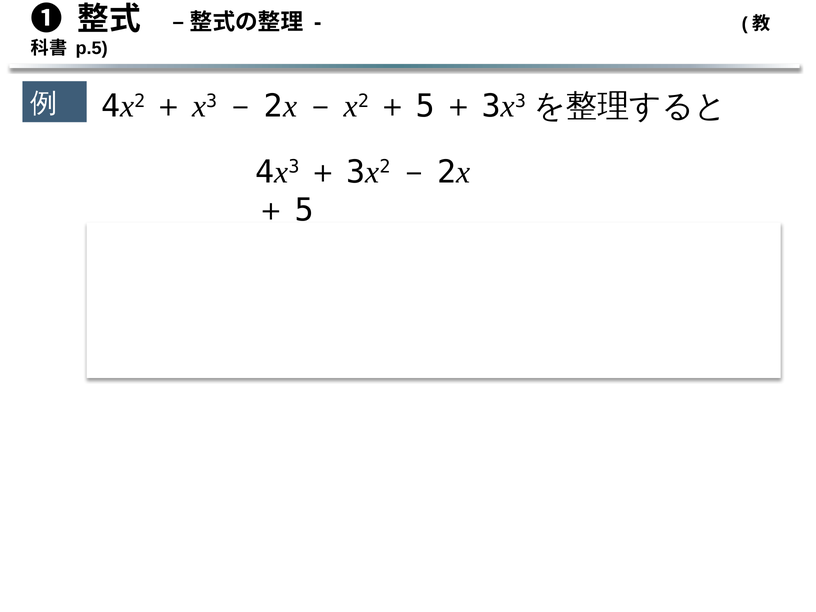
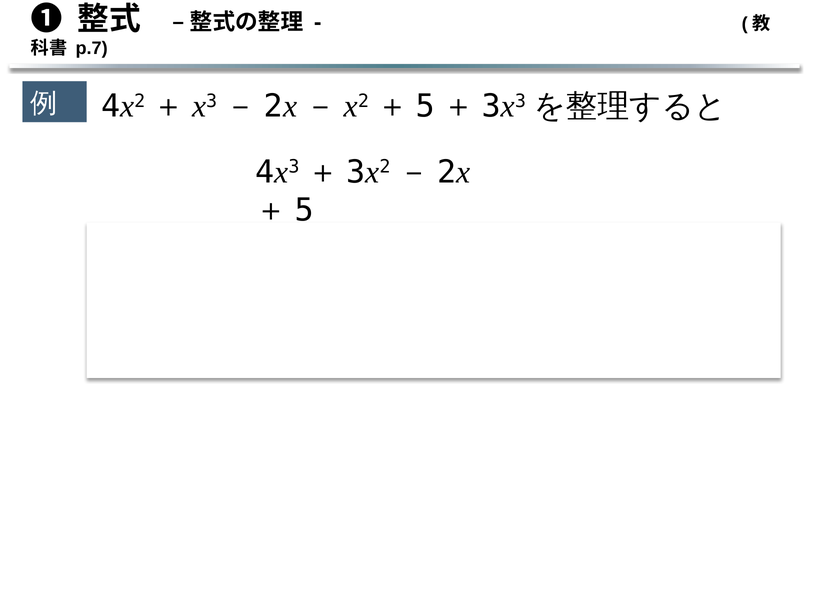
p.5: p.5 -> p.7 (92, 48)
